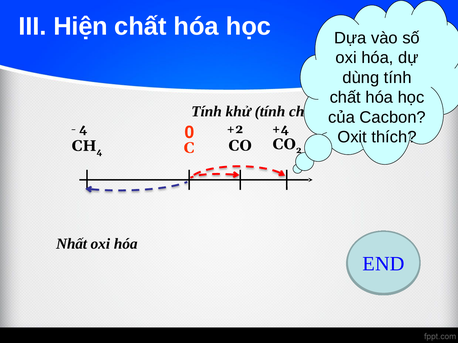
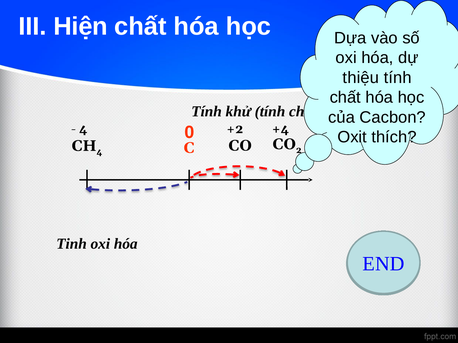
dùng: dùng -> thiệu (361, 78)
Nhất: Nhất -> Tinh (72, 244)
